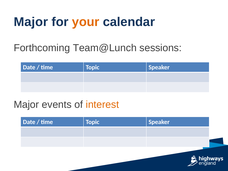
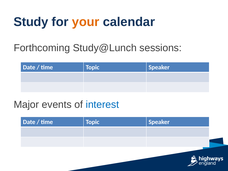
Major: Major -> Study (31, 22)
Team@Lunch: Team@Lunch -> Study@Lunch (105, 48)
interest colour: orange -> blue (102, 105)
